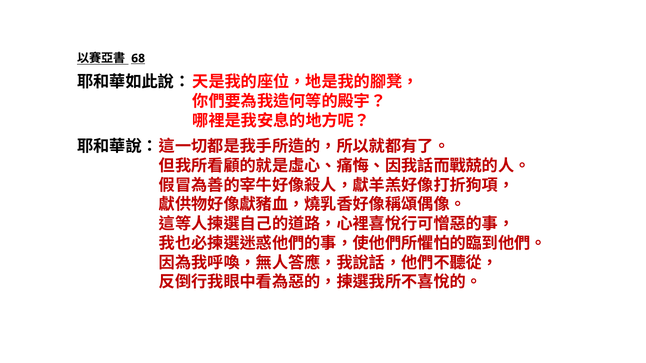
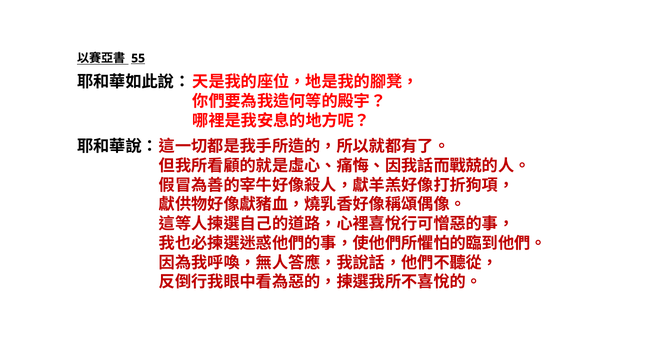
68: 68 -> 55 (138, 58)
